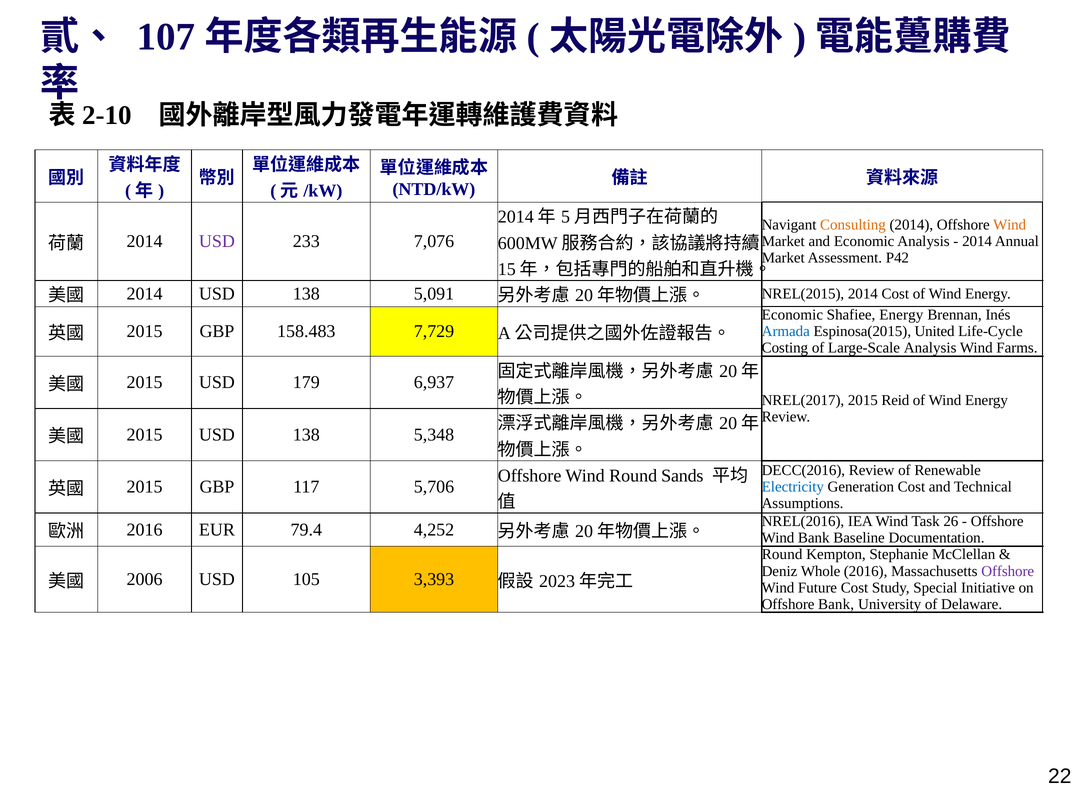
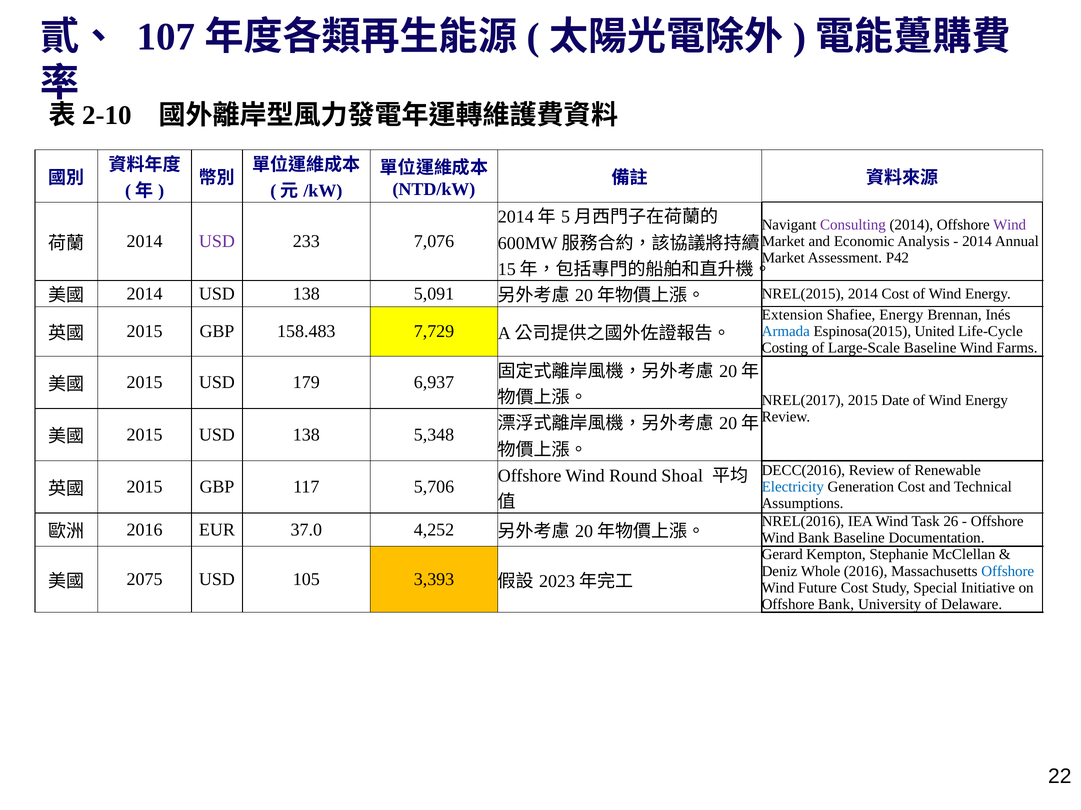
Consulting colour: orange -> purple (853, 225)
Wind colour: orange -> purple (1010, 225)
Economic: Economic -> Extension (792, 315)
Large-Scale Analysis: Analysis -> Baseline (930, 348)
Reid: Reid -> Date (895, 401)
Sands: Sands -> Shoal (682, 476)
79.4: 79.4 -> 37.0 (306, 530)
Round: Round -> Gerard (782, 555)
Offshore colour: purple -> blue (1008, 572)
2006: 2006 -> 2075 (145, 580)
